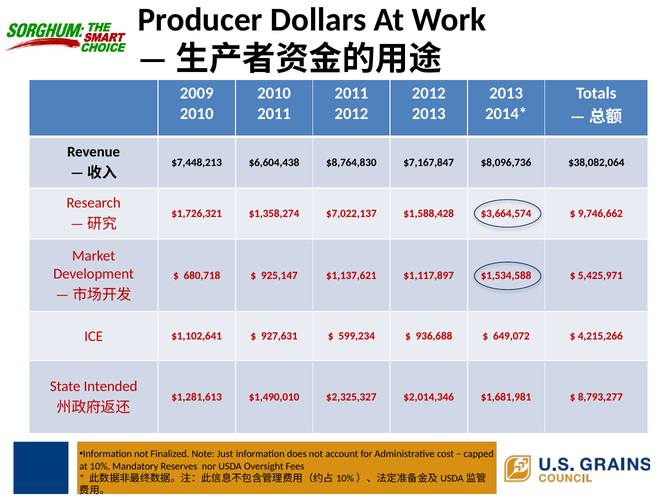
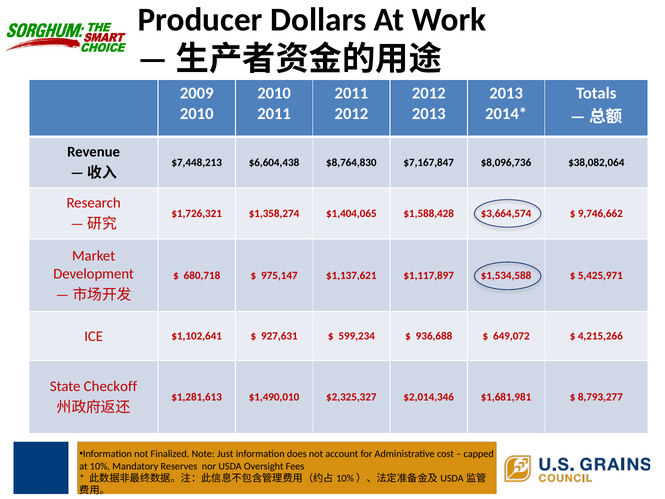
$7,022,137: $7,022,137 -> $1,404,065 (351, 213)
925,147: 925,147 -> 975,147 (279, 275)
Intended: Intended -> Checkoff (110, 386)
